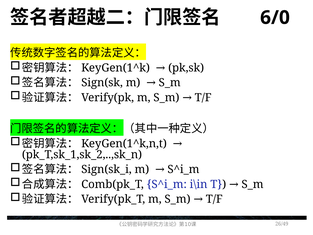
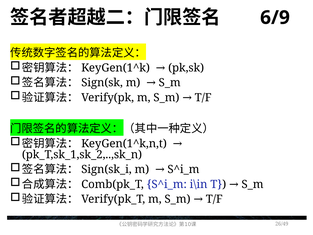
6/0: 6/0 -> 6/9 (275, 18)
